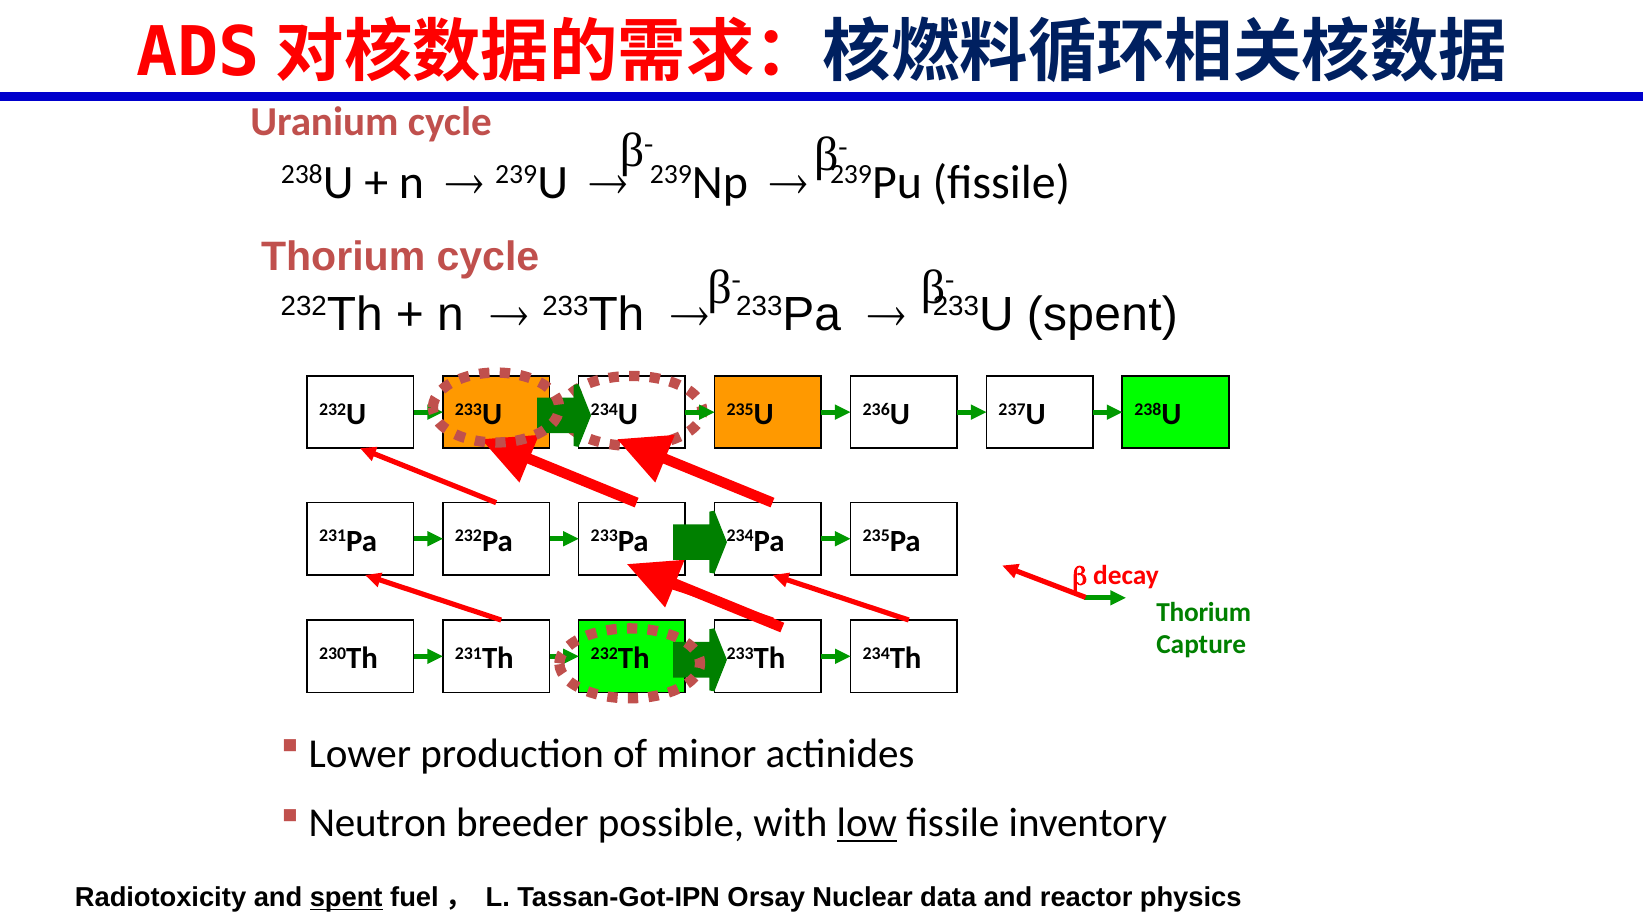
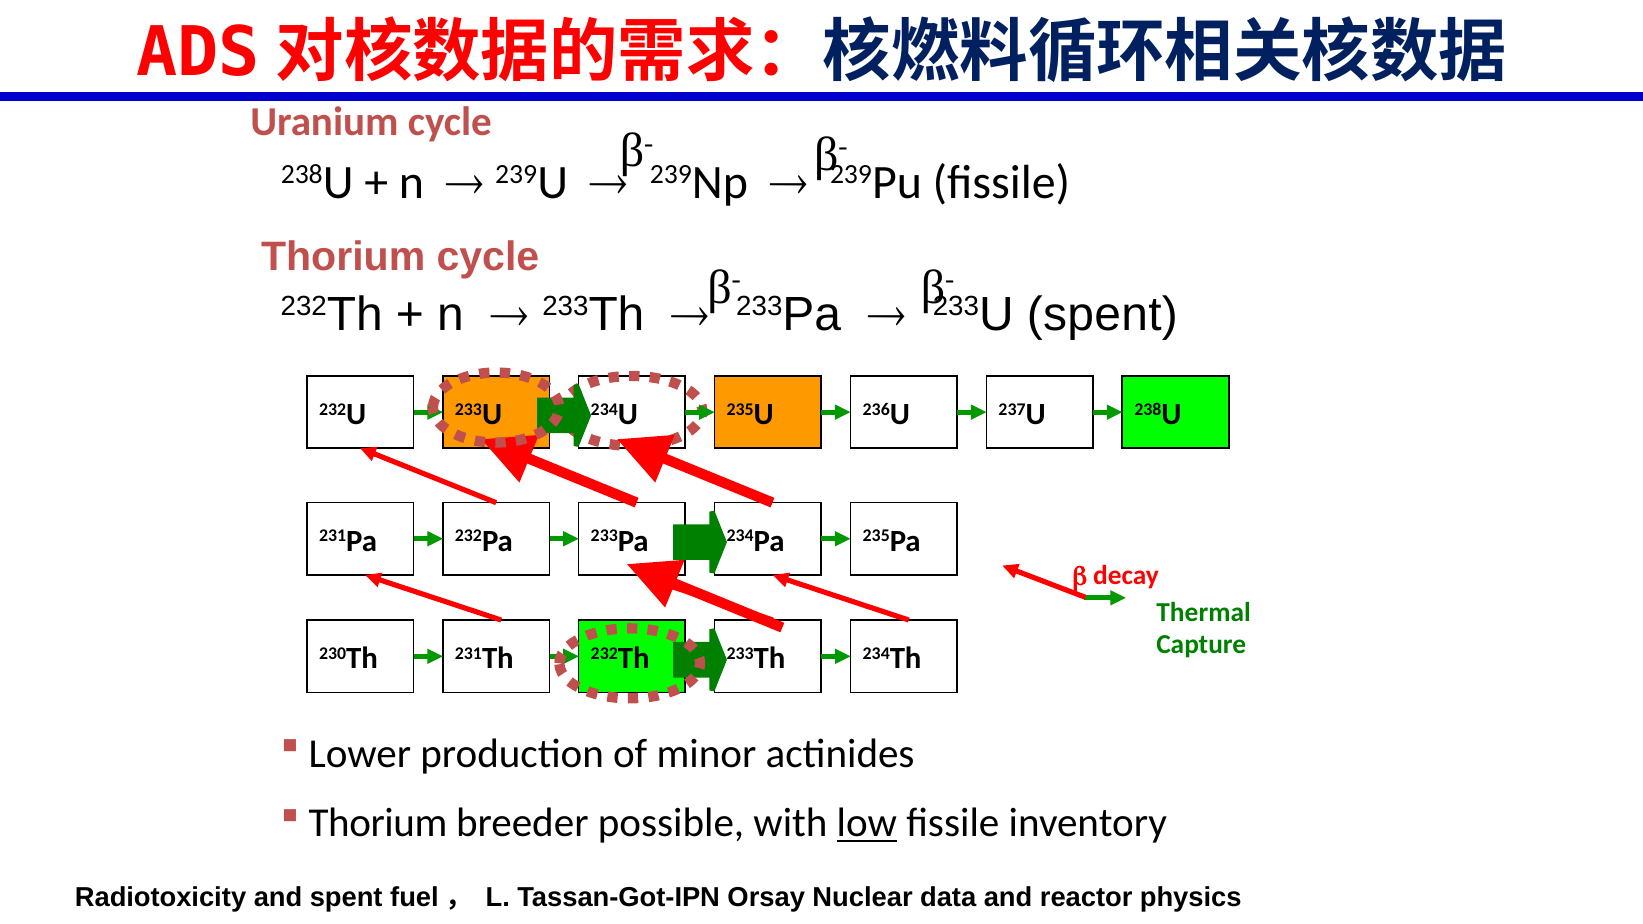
Thorium: Thorium -> Thermal (1204, 612)
Neutron: Neutron -> Thorium (378, 823)
spent underline: present -> none (346, 898)
